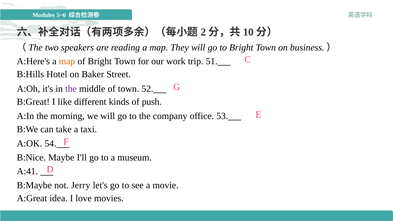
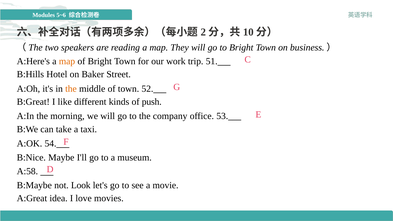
the colour: purple -> orange (71, 89)
A:41: A:41 -> A:58 (27, 171)
Jerry: Jerry -> Look (81, 185)
